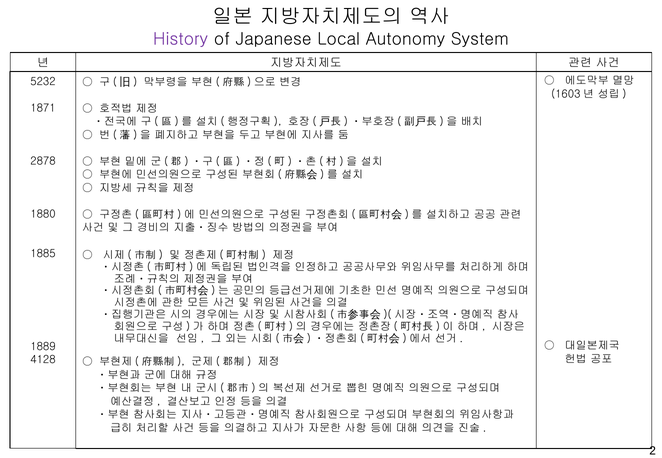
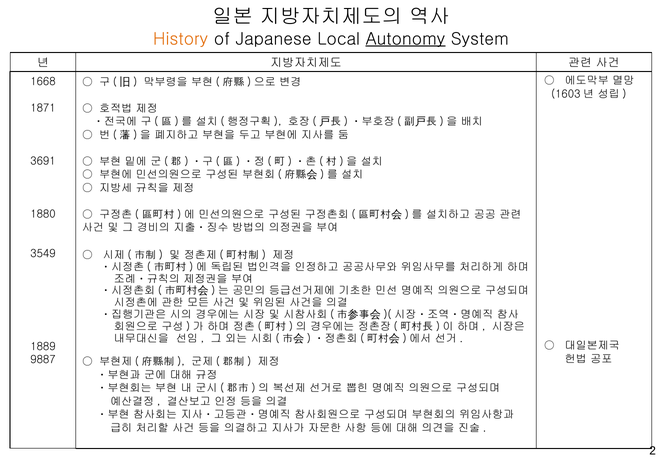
History colour: purple -> orange (181, 39)
Autonomy underline: none -> present (405, 39)
5232: 5232 -> 1668 (43, 82)
2878: 2878 -> 3691 (43, 161)
1885: 1885 -> 3549 (43, 254)
4128: 4128 -> 9887 (43, 360)
